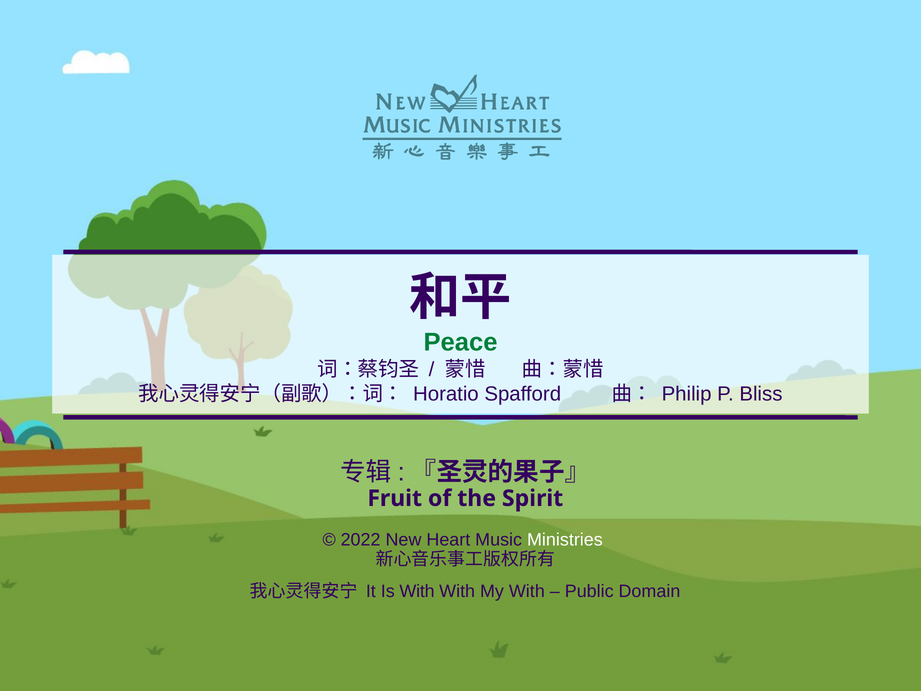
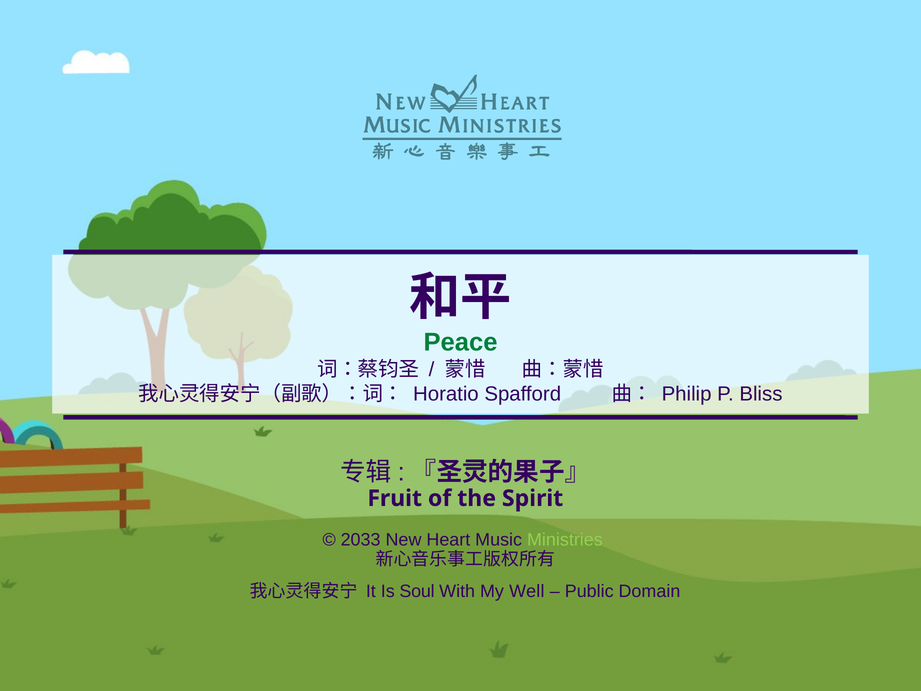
2022: 2022 -> 2033 (361, 540)
Ministries colour: white -> light green (565, 540)
Is With: With -> Soul (417, 591)
My With: With -> Well (527, 591)
